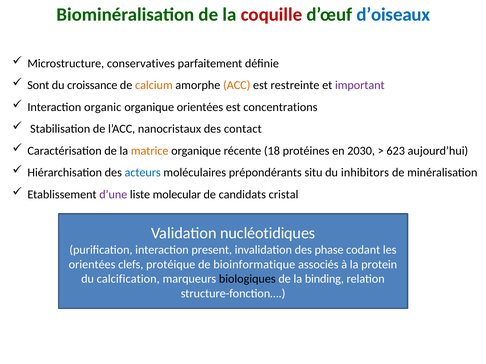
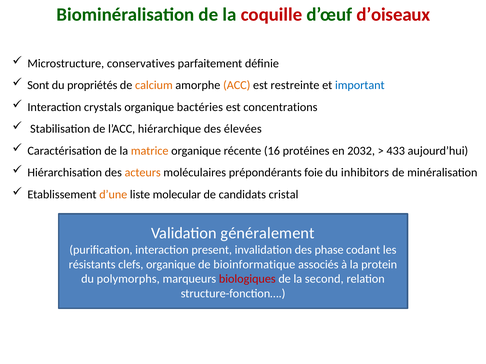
d’oiseaux colour: blue -> red (393, 15)
croissance: croissance -> propriétés (92, 85)
important colour: purple -> blue (360, 85)
organic: organic -> crystals (103, 107)
organique orientées: orientées -> bactéries (200, 107)
nanocristaux: nanocristaux -> hiérarchique (169, 129)
contact: contact -> élevées (243, 129)
18: 18 -> 16 (272, 151)
2030: 2030 -> 2032 (361, 151)
623: 623 -> 433 (396, 151)
acteurs colour: blue -> orange (143, 173)
situ: situ -> foie (314, 173)
d’une colour: purple -> orange (113, 195)
nucléotidiques: nucléotidiques -> généralement (268, 233)
orientées: orientées -> résistants (92, 265)
clefs protéique: protéique -> organique (171, 265)
calcification: calcification -> polymorphs (128, 279)
biologiques colour: black -> red (247, 279)
binding: binding -> second (324, 279)
